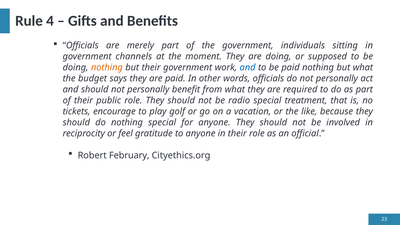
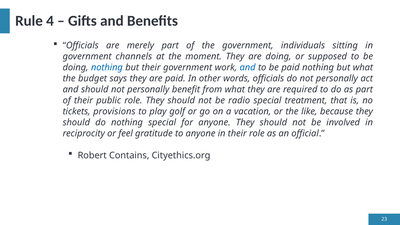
nothing colour: orange -> blue (107, 67)
encourage: encourage -> provisions (114, 111)
February: February -> Contains (129, 155)
